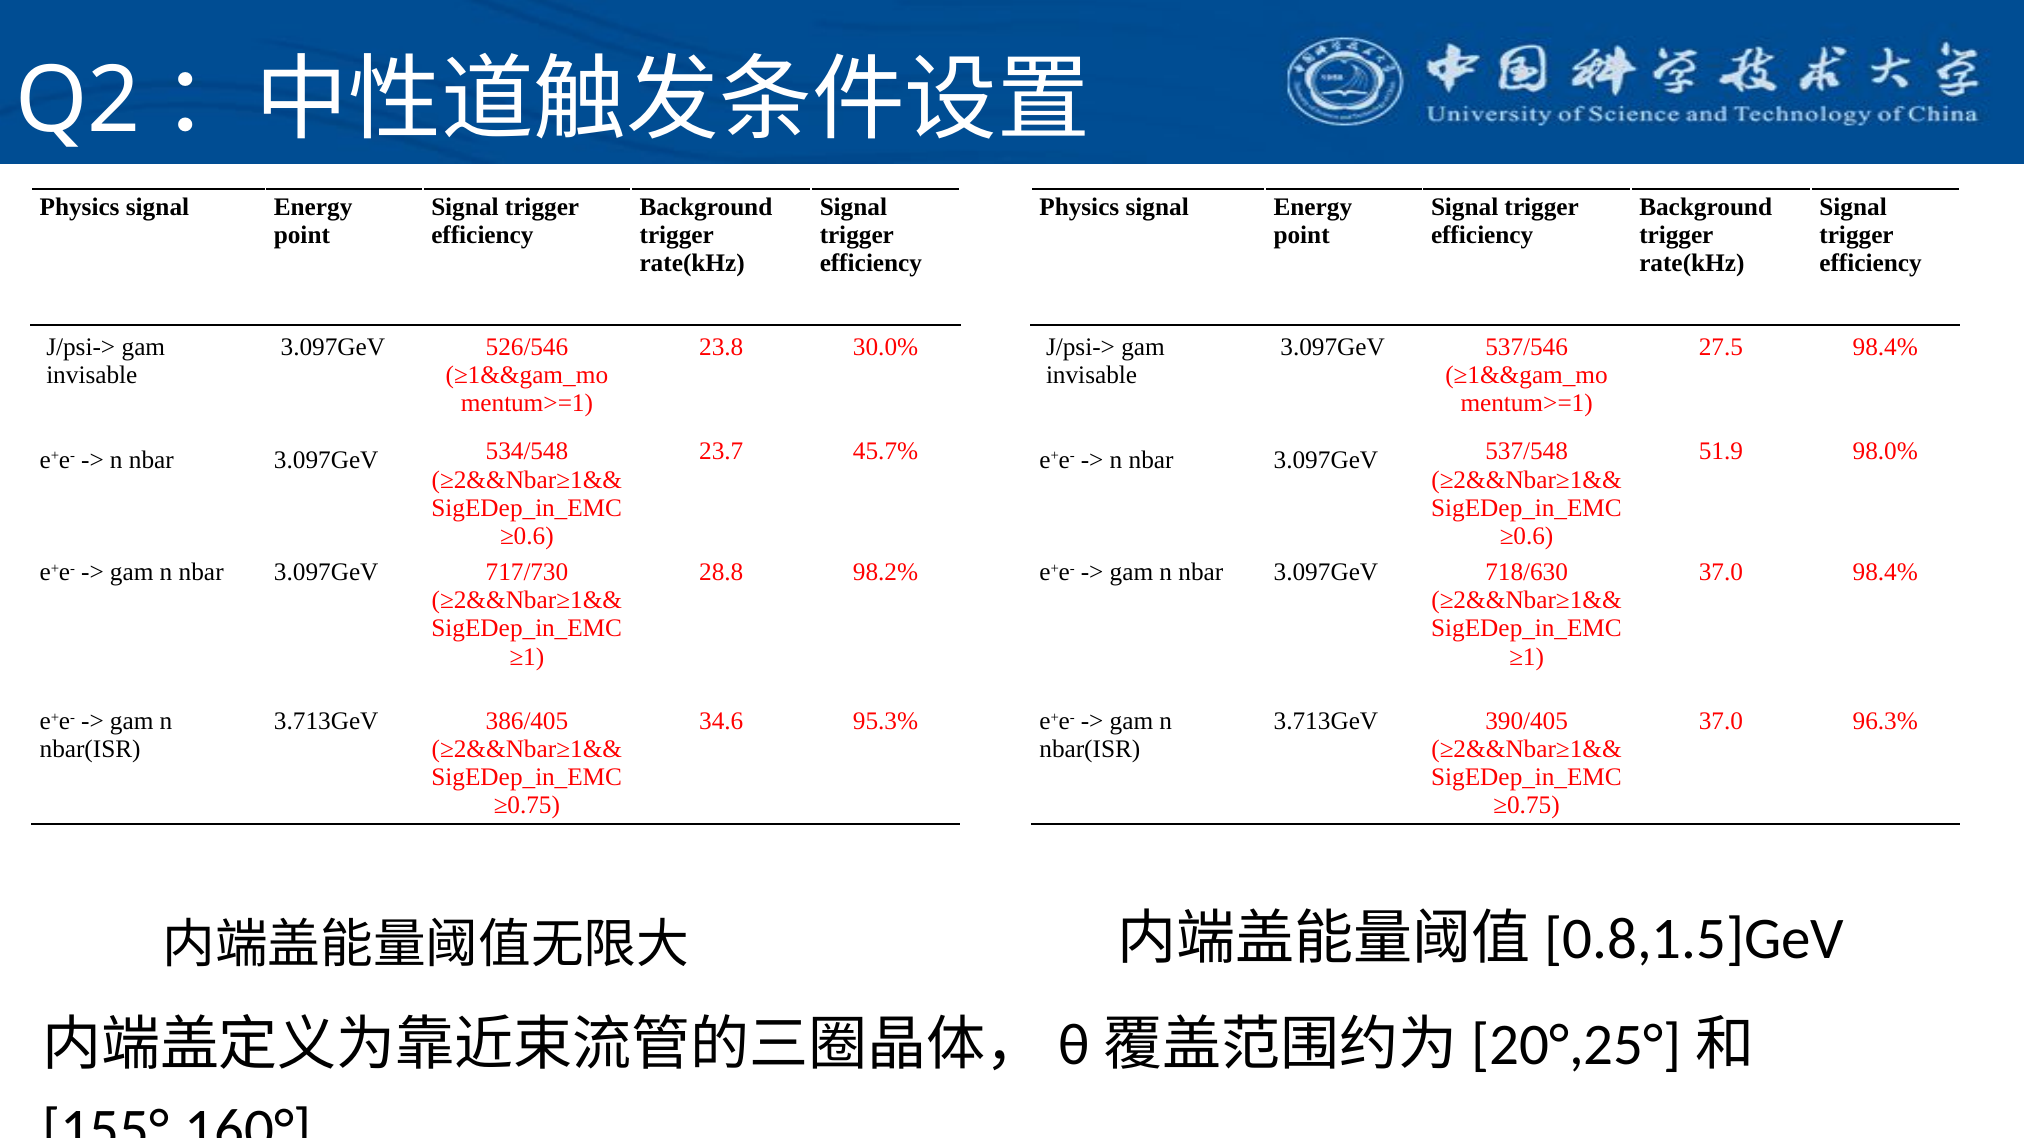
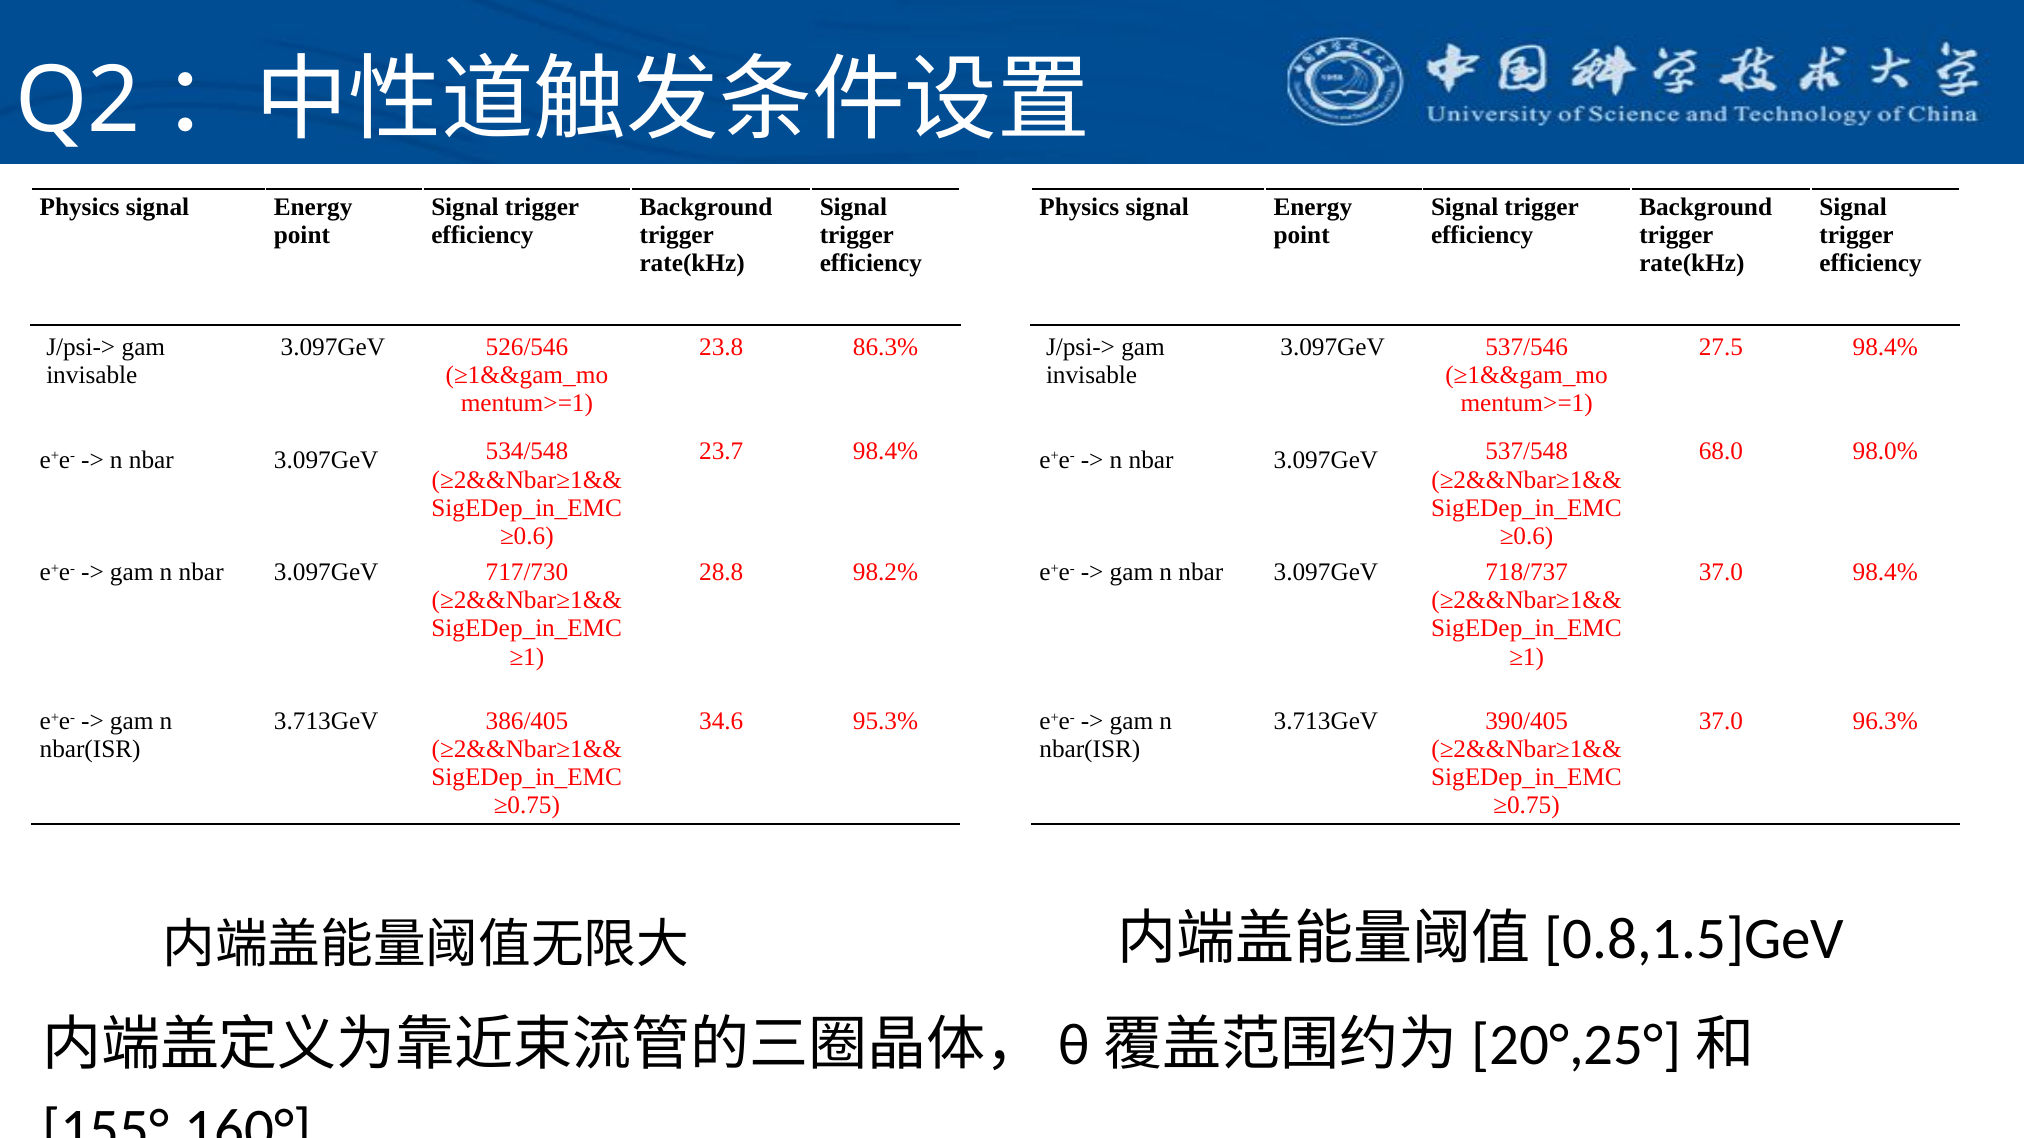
30.0%: 30.0% -> 86.3% (886, 347)
23.7 45.7%: 45.7% -> 98.4% (886, 452)
51.9: 51.9 -> 68.0 (1721, 452)
718/630: 718/630 -> 718/737 (1527, 573)
